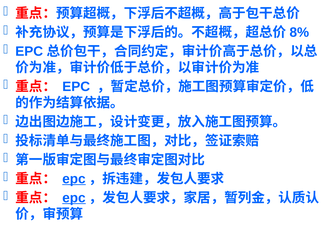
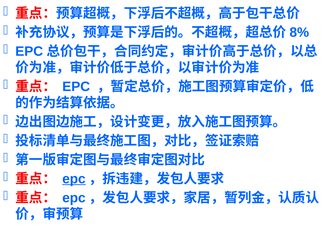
epc underline: present -> none (74, 198)
